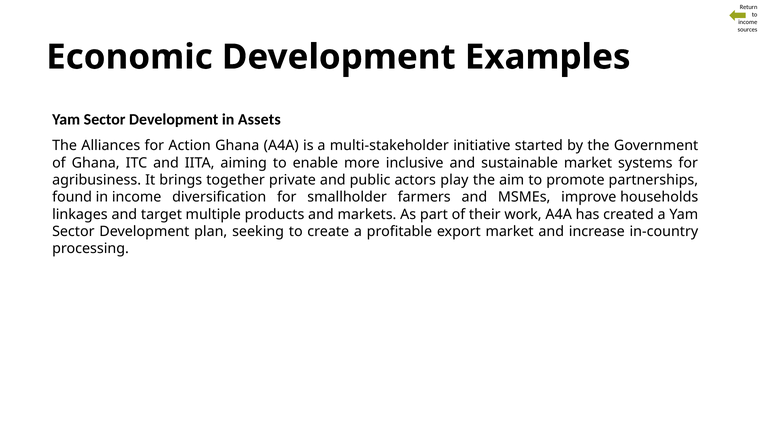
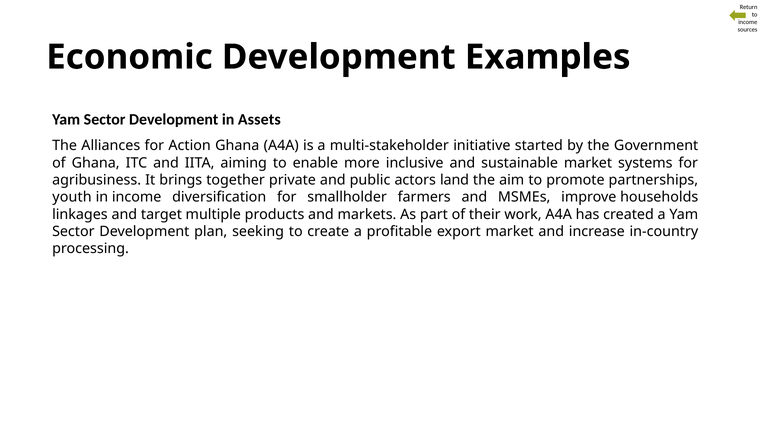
play: play -> land (455, 180)
found: found -> youth (72, 197)
